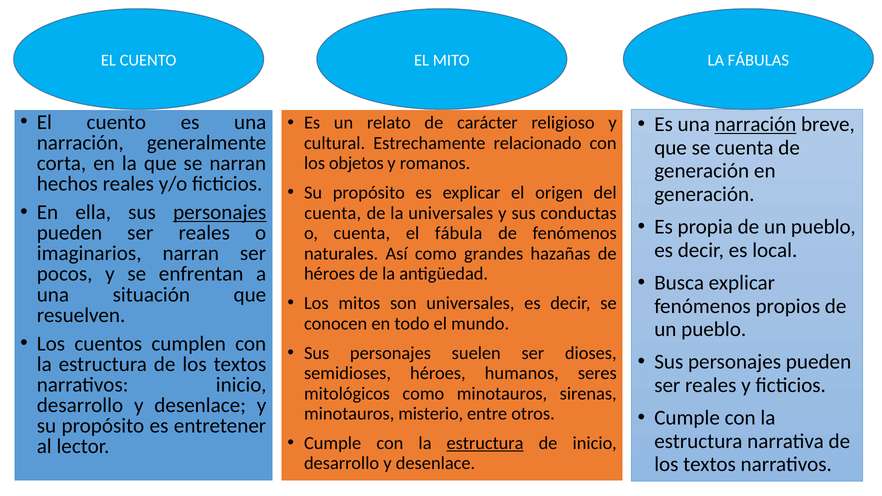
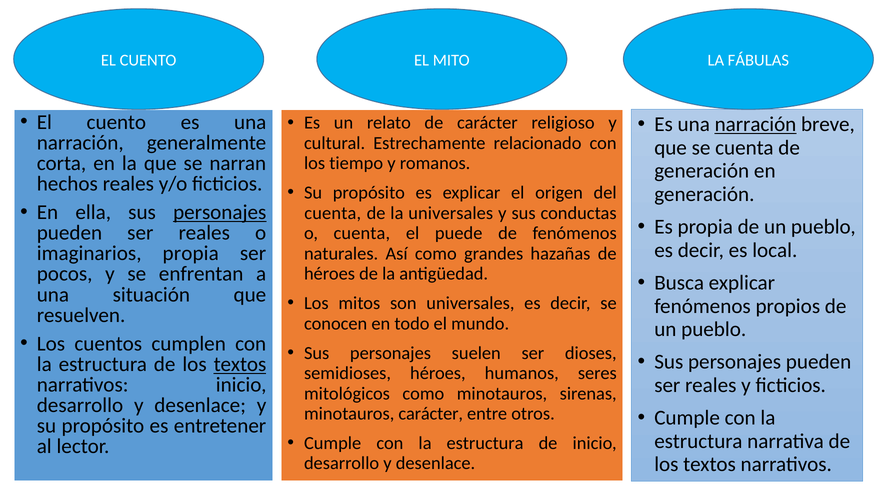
objetos: objetos -> tiempo (356, 163)
fábula: fábula -> puede (459, 233)
imaginarios narran: narran -> propia (191, 254)
textos underline: none -> present (240, 364)
minotauros misterio: misterio -> carácter (431, 414)
estructura underline: present -> none (485, 443)
